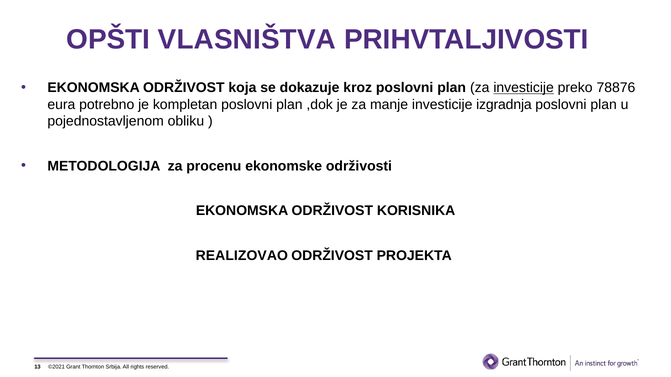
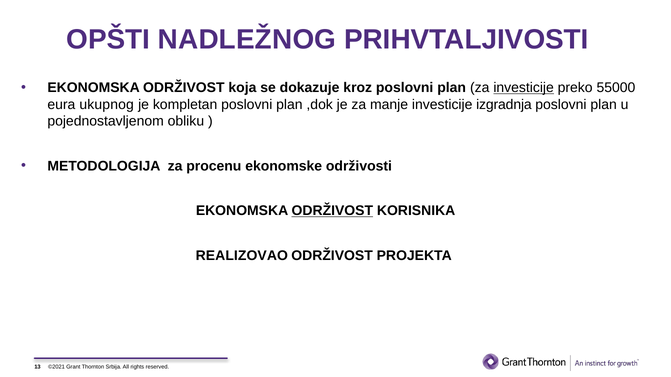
VLASNIŠTVA: VLASNIŠTVA -> NADLEŽNOG (247, 39)
78876: 78876 -> 55000 (616, 88)
potrebno: potrebno -> ukupnog (107, 105)
ODRŽIVOST underline: none -> present (332, 211)
